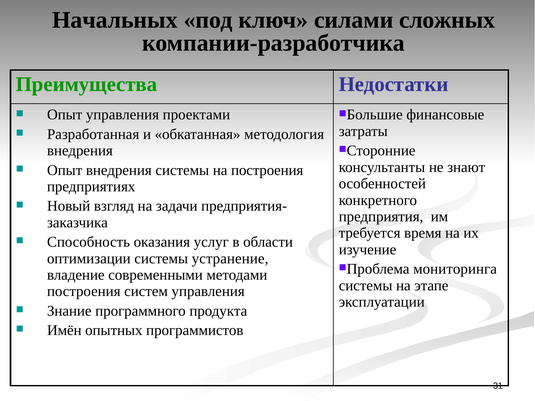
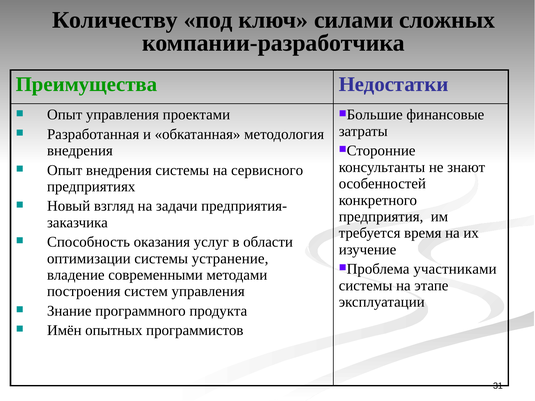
Начальных: Начальных -> Количеству (115, 20)
на построения: построения -> сервисного (267, 170)
мониторинга: мониторинга -> участниками (455, 269)
